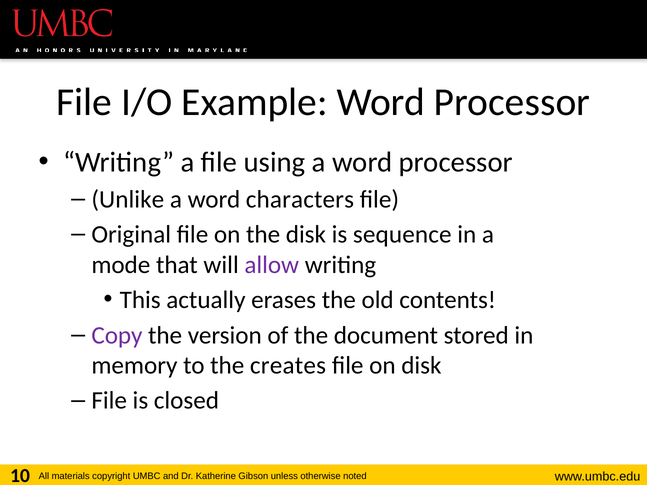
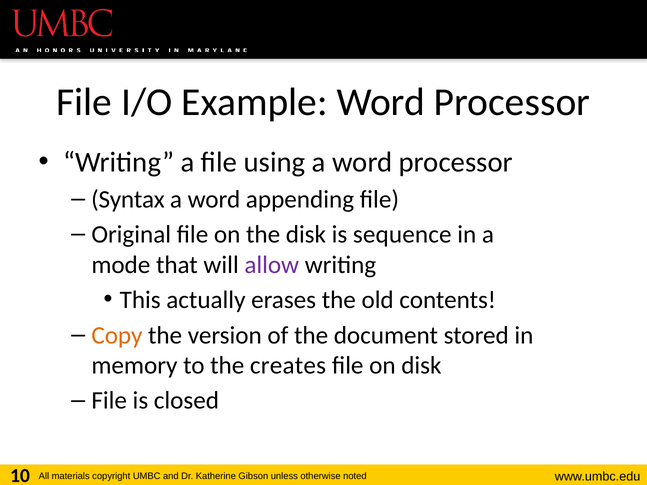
Unlike: Unlike -> Syntax (128, 199)
characters: characters -> appending (300, 199)
Copy colour: purple -> orange (117, 335)
